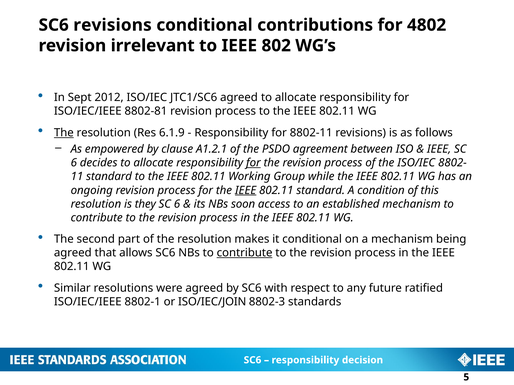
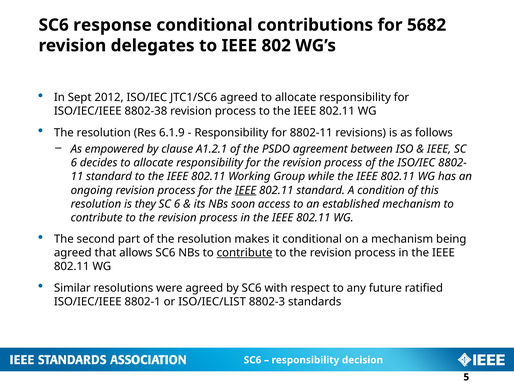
SC6 revisions: revisions -> response (113, 25)
4802: 4802 -> 5682 (427, 25)
irrelevant: irrelevant -> delegates (153, 46)
8802-81: 8802-81 -> 8802-38 (146, 111)
The underline: present -> none (64, 133)
for underline: present -> none (253, 163)
ISO/IEC/JOIN: ISO/IEC/JOIN -> ISO/IEC/LIST (212, 302)
